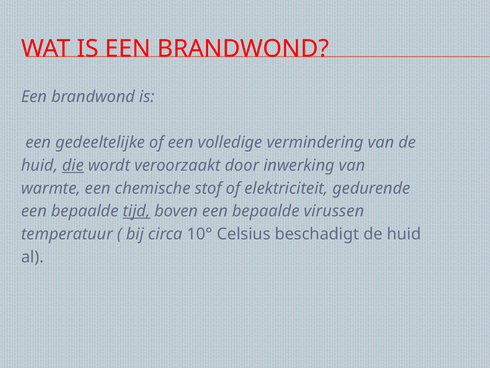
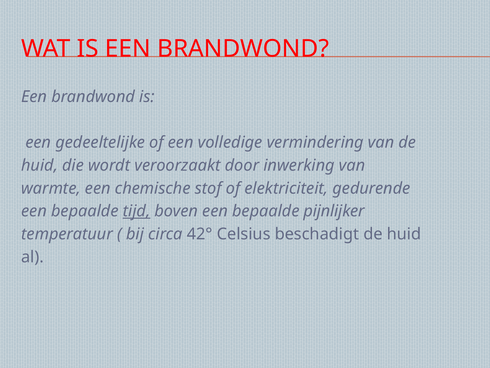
die underline: present -> none (73, 165)
virussen: virussen -> pijnlijker (334, 211)
10°: 10° -> 42° (200, 234)
